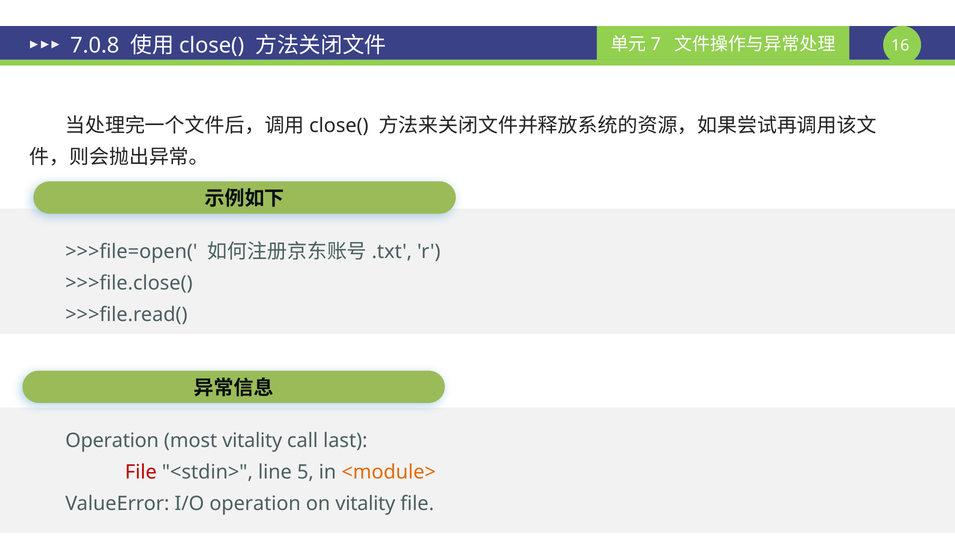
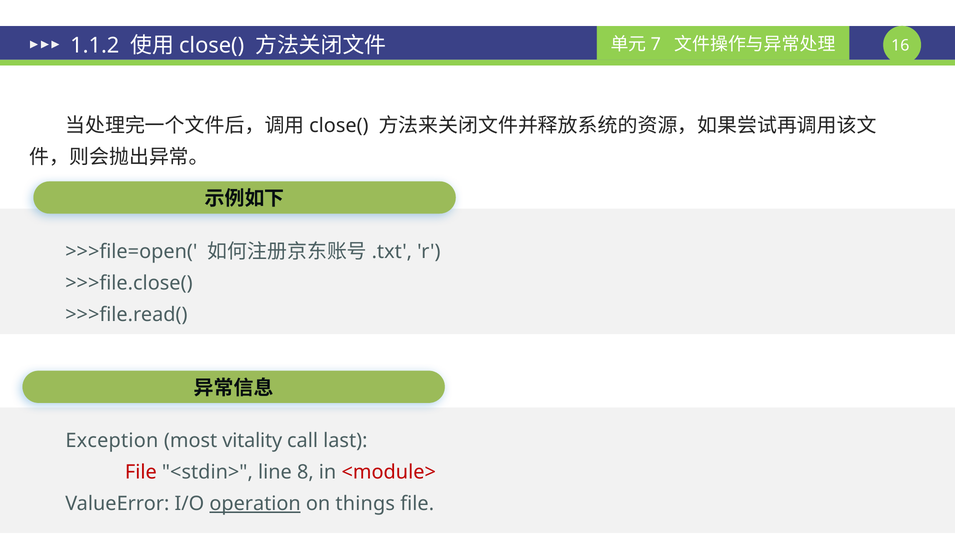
7.0.8: 7.0.8 -> 1.1.2 (95, 46)
Operation: Operation -> Exception (112, 441)
5: 5 -> 8 (305, 472)
<module> colour: orange -> red (389, 472)
operation underline: none -> present (255, 504)
on vitality: vitality -> things (365, 504)
